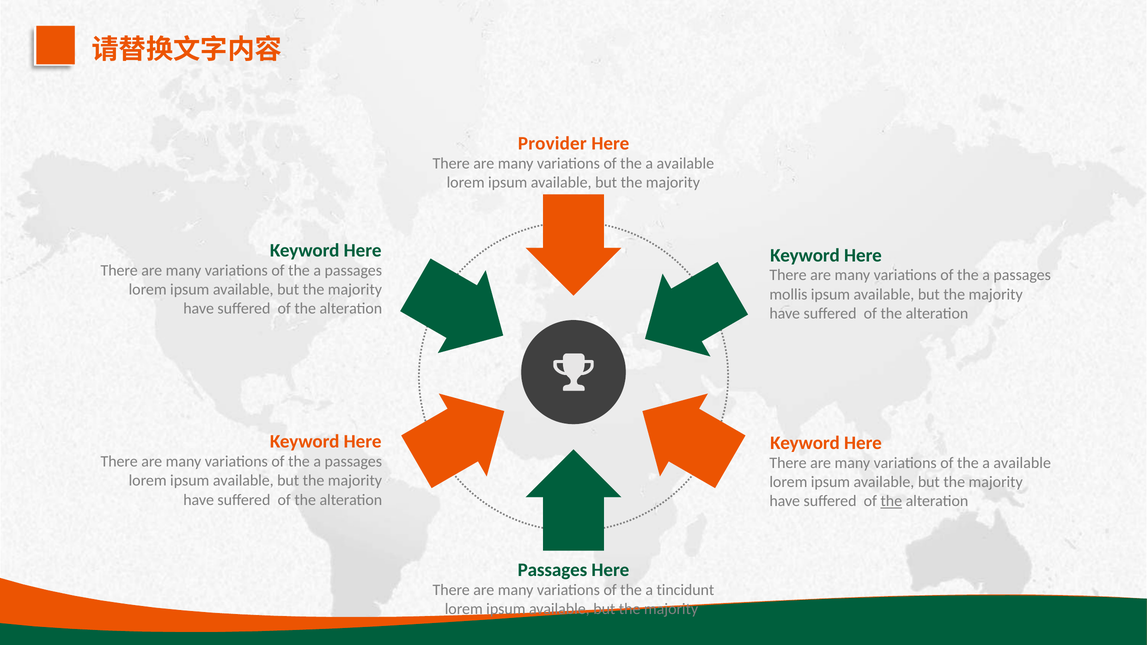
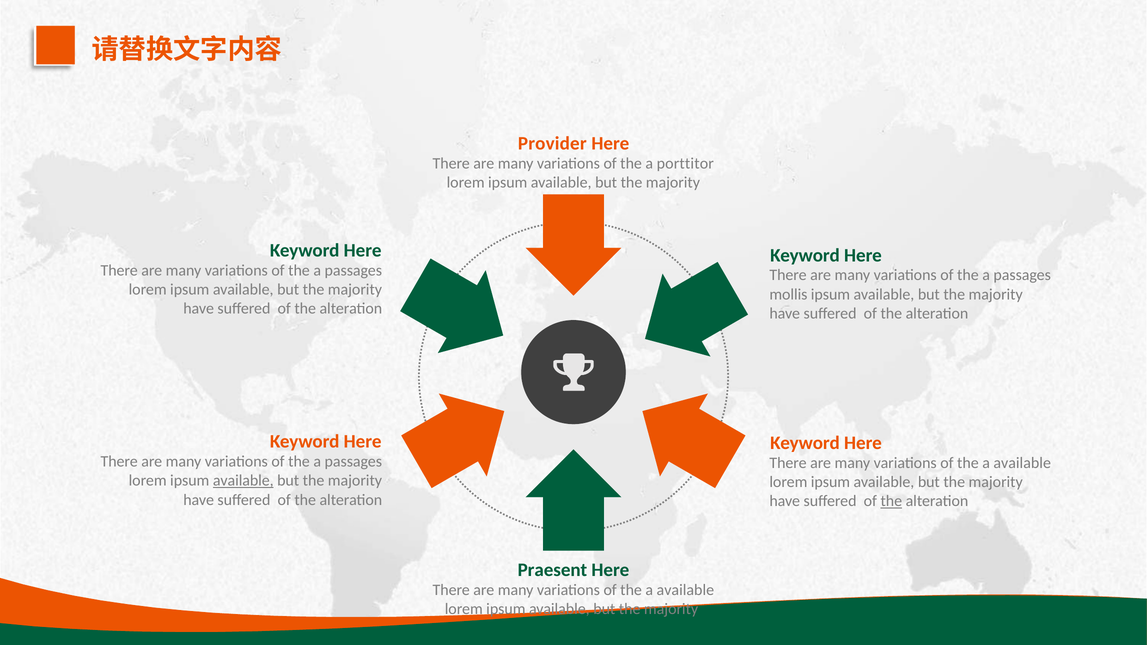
available: available -> porttitor (685, 163)
available underline: none -> present (243, 481)
Passages: Passages -> Praesent (552, 570)
tincidunt: tincidunt -> available (685, 590)
